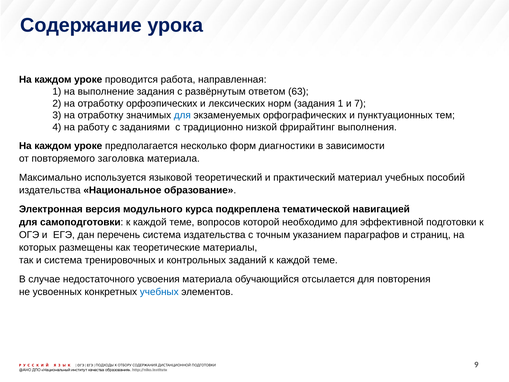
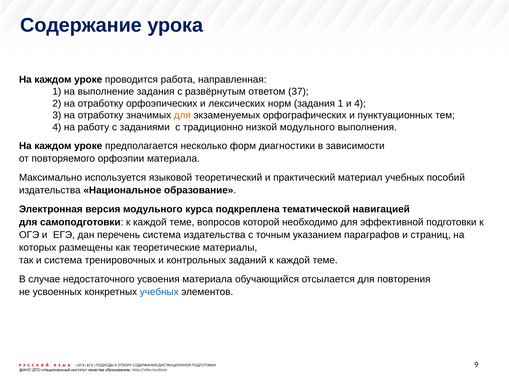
63: 63 -> 37 (298, 91)
и 7: 7 -> 4 (360, 103)
для colour: blue -> orange (182, 115)
низкой фрирайтинг: фрирайтинг -> модульного (307, 127)
заголовка: заголовка -> орфоэпии (121, 158)
